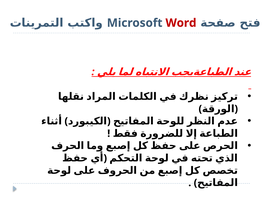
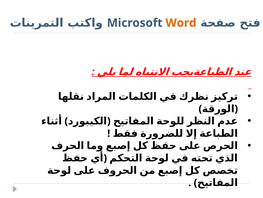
Word colour: red -> orange (181, 23)
